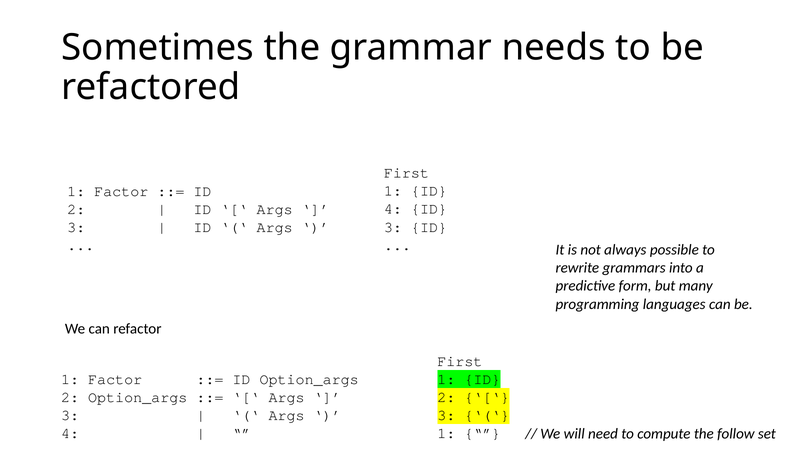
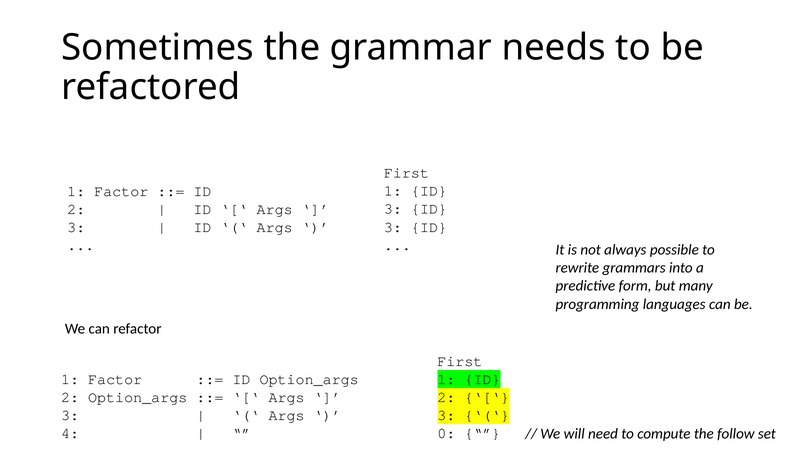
4: 4 -> 3 (393, 209)
1: 1 -> 0 (446, 433)
